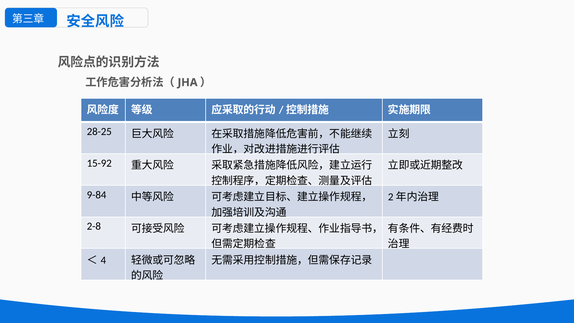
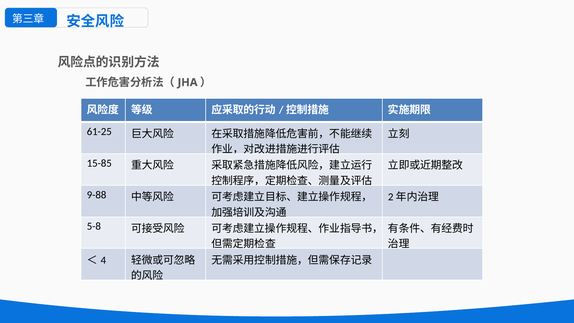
28-25: 28-25 -> 61-25 (99, 132)
15-92: 15-92 -> 15-85 (99, 163)
9-84: 9-84 -> 9-88 (97, 195)
2-8: 2-8 -> 5-8 (94, 226)
